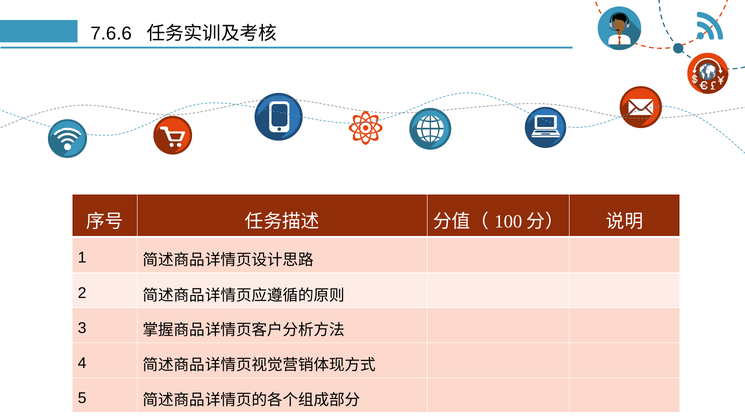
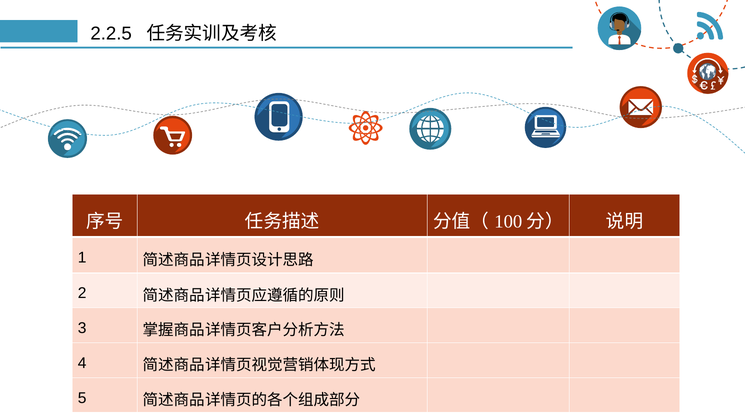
7.6.6: 7.6.6 -> 2.2.5 (111, 34)
